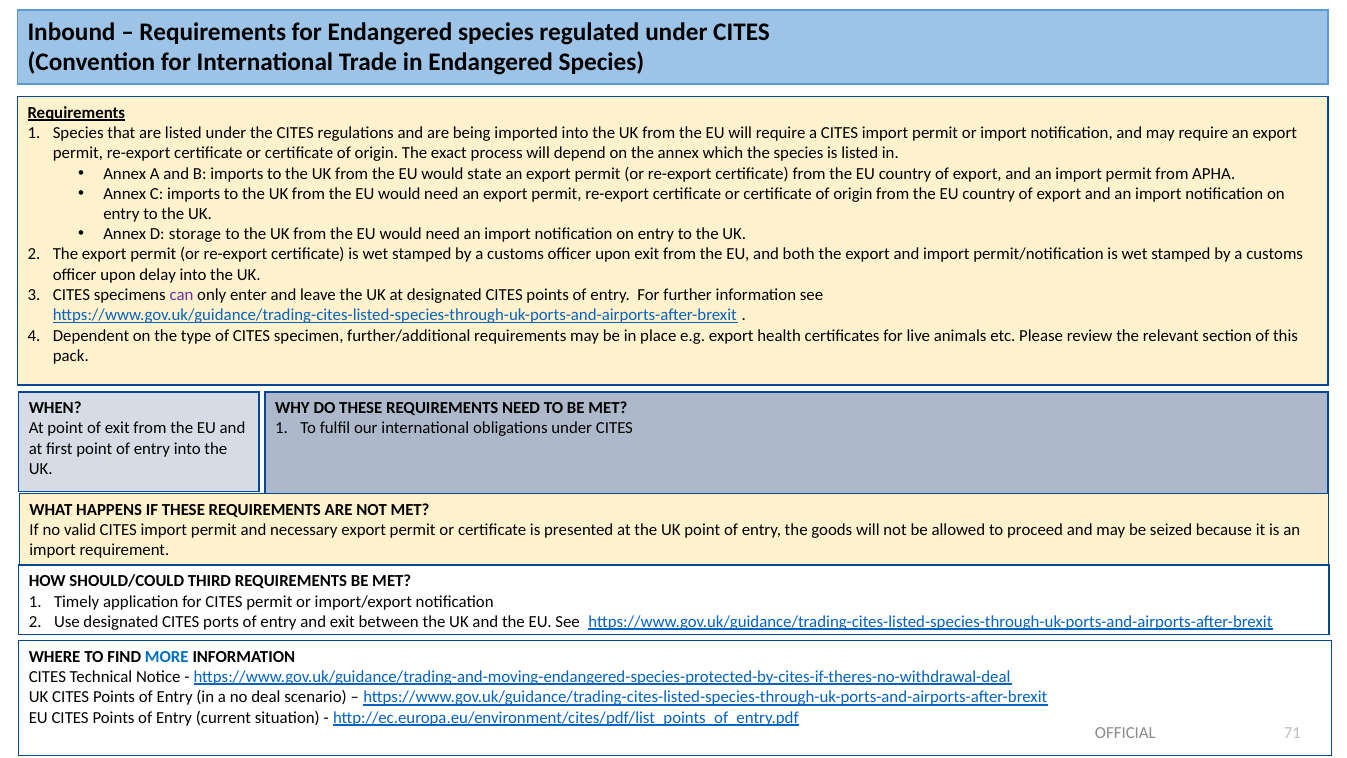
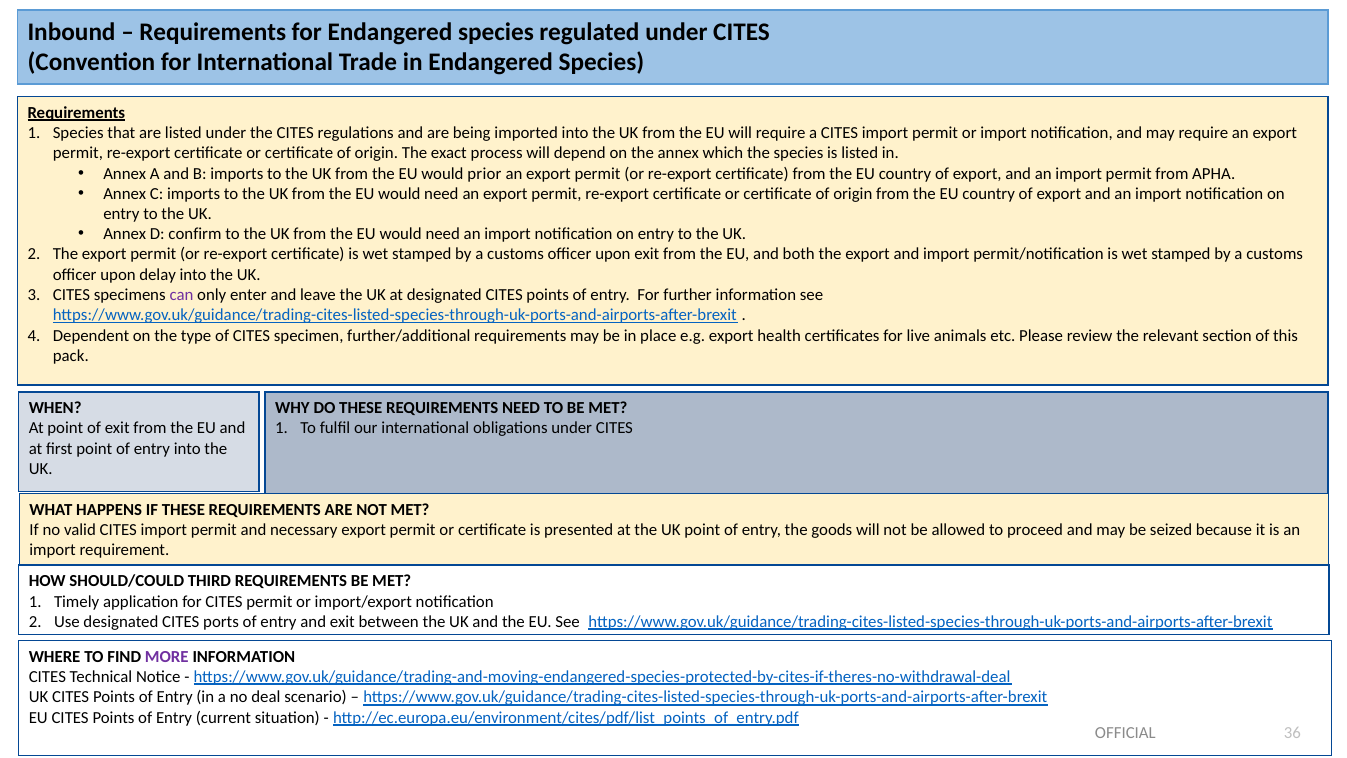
state: state -> prior (484, 173)
storage: storage -> confirm (195, 234)
MORE colour: blue -> purple (167, 656)
71: 71 -> 36 (1292, 733)
